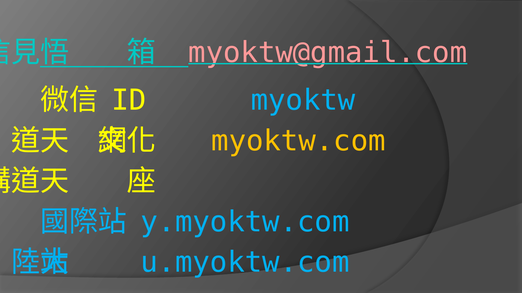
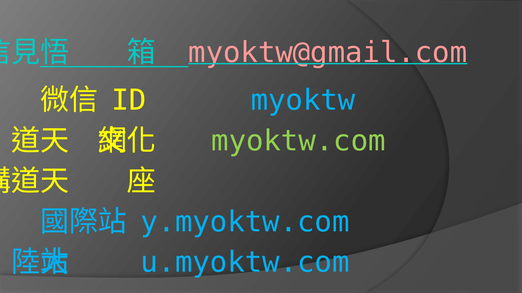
myoktw.com colour: yellow -> light green (298, 141)
